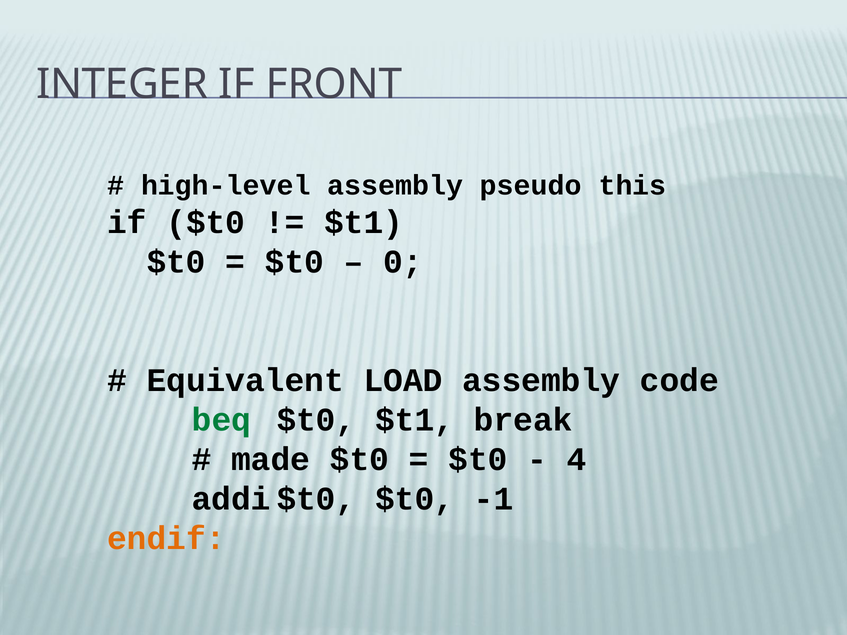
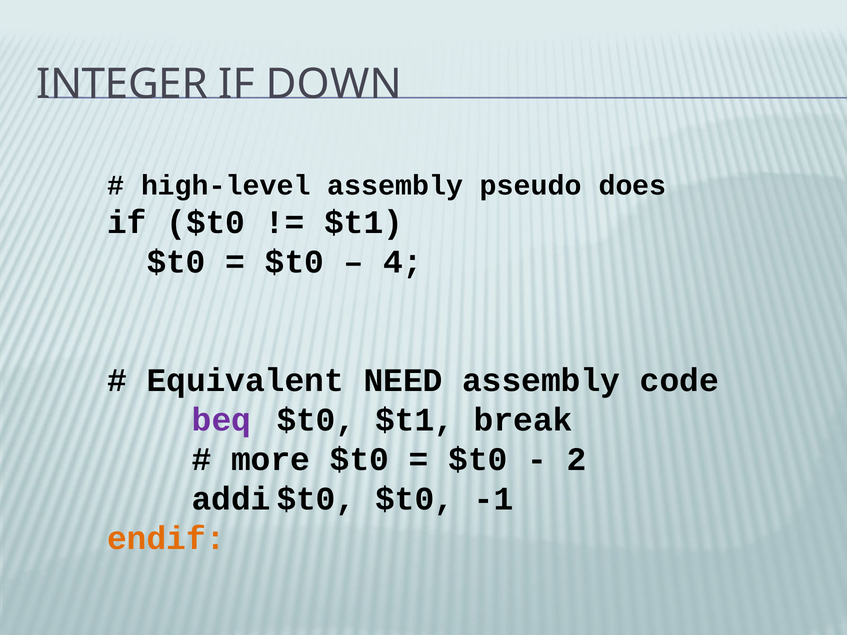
FRONT: FRONT -> DOWN (334, 84)
this: this -> does (632, 185)
0: 0 -> 4 (403, 262)
LOAD: LOAD -> NEED (403, 381)
beq colour: green -> purple (221, 420)
made: made -> more (271, 460)
4: 4 -> 2 (577, 460)
